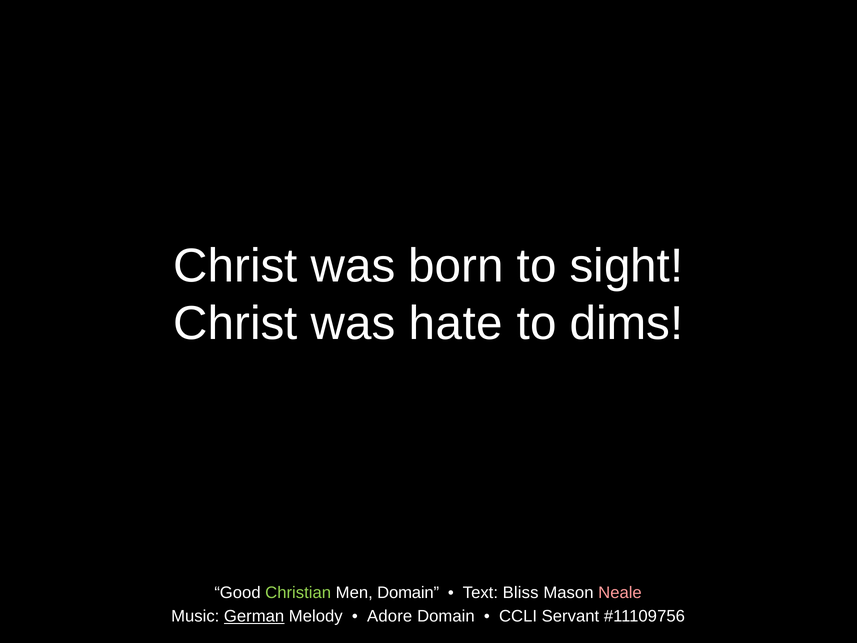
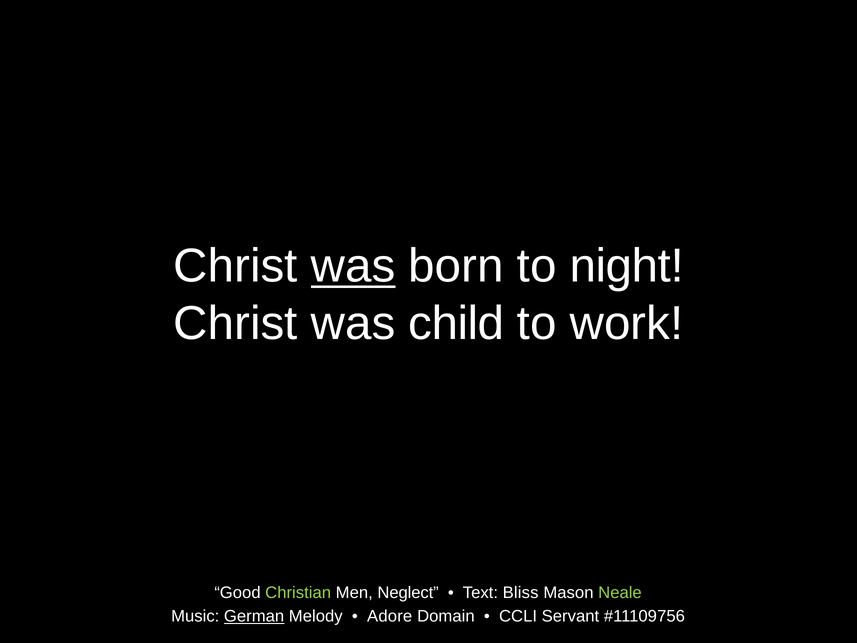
was underline: none -> present (353, 266)
sight: sight -> night (627, 266)
hate: hate -> child (456, 323)
dims: dims -> work (626, 323)
Men Domain: Domain -> Neglect (408, 592)
Neale colour: pink -> light green (620, 592)
